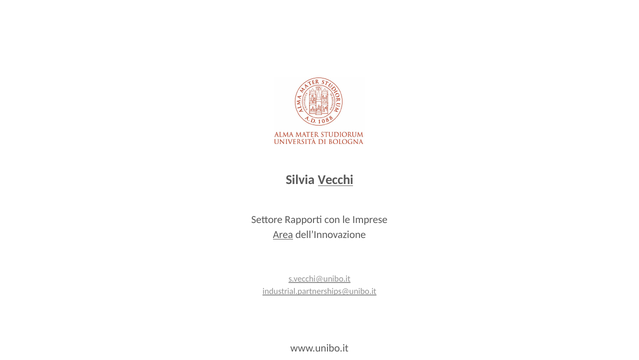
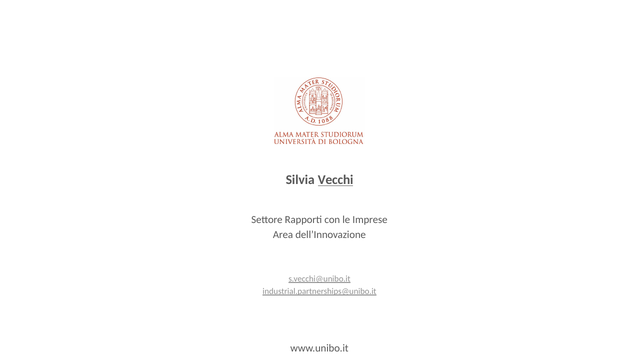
Area underline: present -> none (283, 234)
